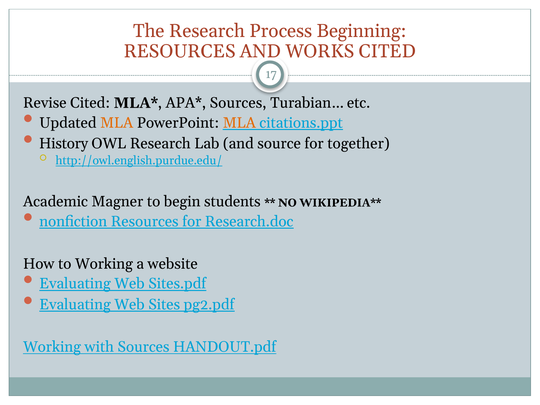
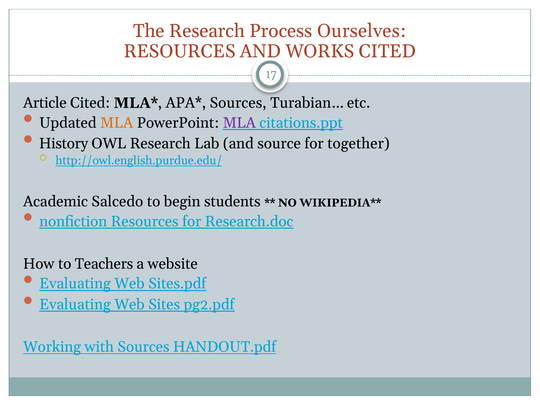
Beginning: Beginning -> Ourselves (361, 31)
Revise: Revise -> Article (45, 103)
MLA colour: orange -> purple (239, 123)
Magner: Magner -> Salcedo (117, 202)
to Working: Working -> Teachers (104, 264)
